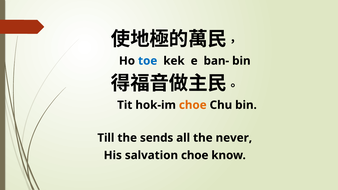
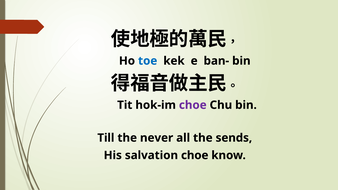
choe colour: orange -> purple (193, 105)
sends: sends -> never (157, 138)
never: never -> sends (234, 138)
